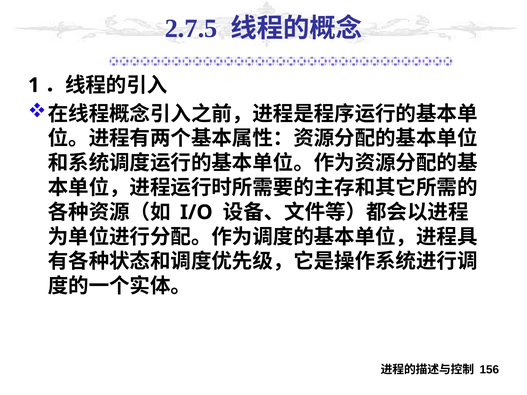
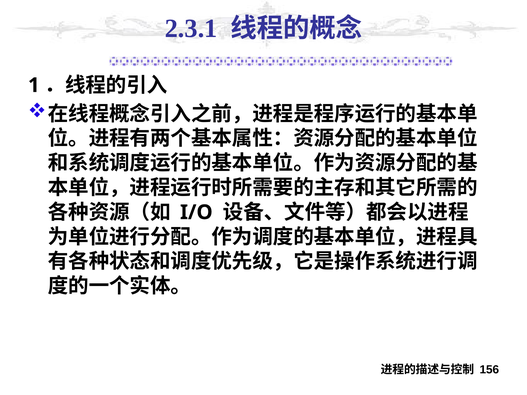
2.7.5: 2.7.5 -> 2.3.1 (191, 29)
